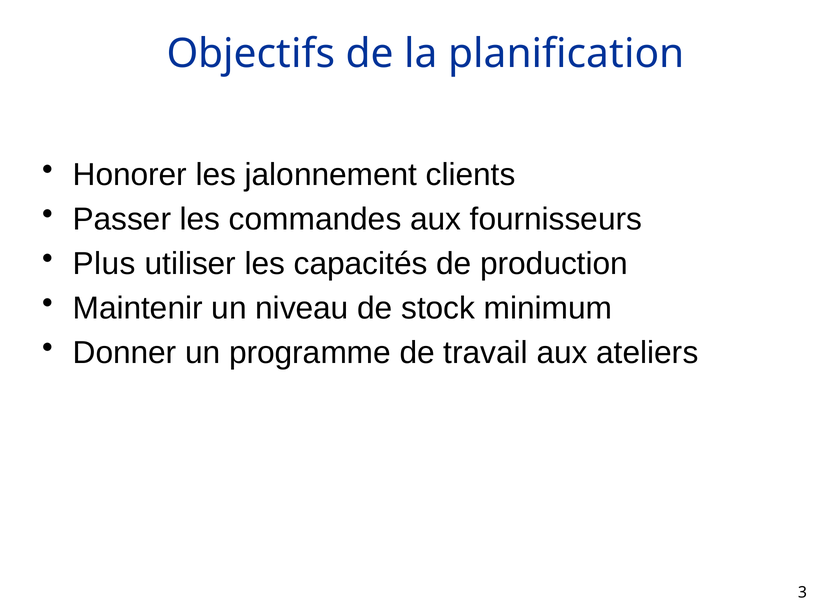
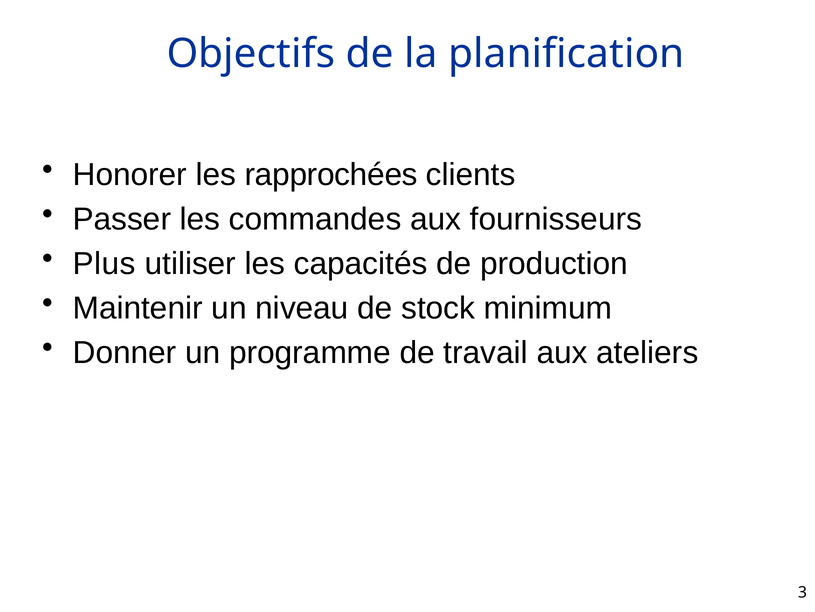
jalonnement: jalonnement -> rapprochées (331, 175)
